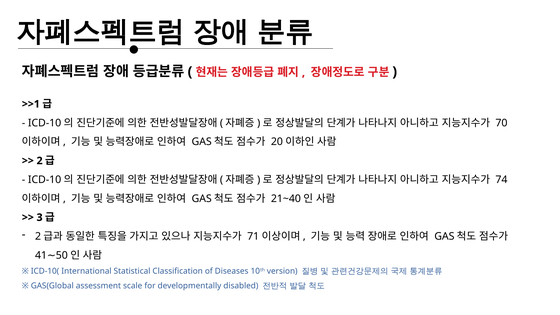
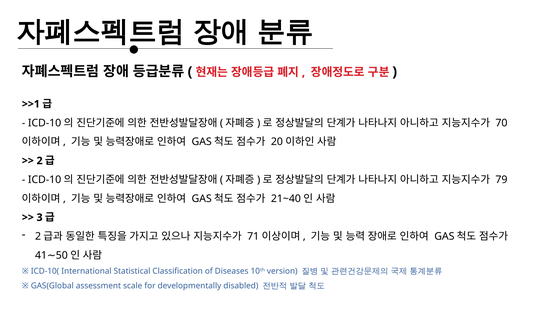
74: 74 -> 79 (501, 180)
